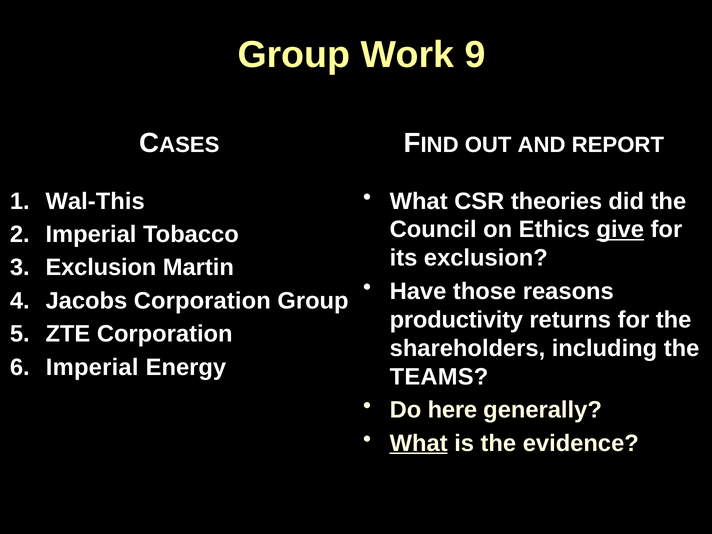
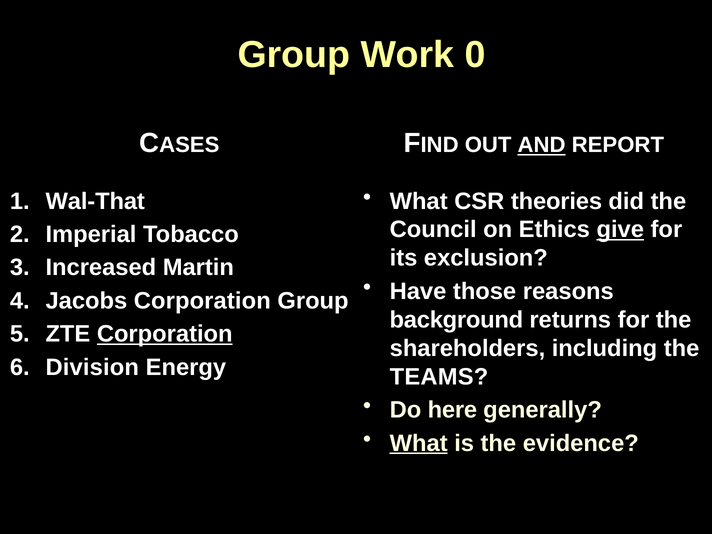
9: 9 -> 0 (475, 55)
AND underline: none -> present (542, 145)
Wal-This: Wal-This -> Wal-That (95, 201)
Exclusion: Exclusion -> Increased (101, 268)
productivity: productivity -> background (456, 320)
Corporation underline: none -> present (165, 334)
Imperial: Imperial -> Division (92, 367)
